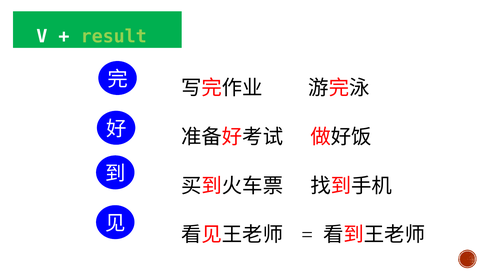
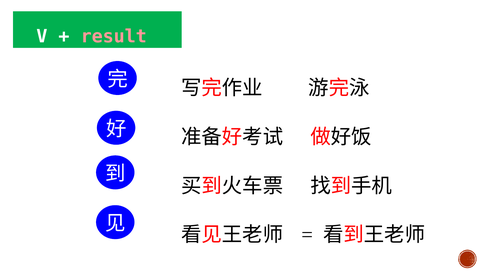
result colour: light green -> pink (114, 36)
